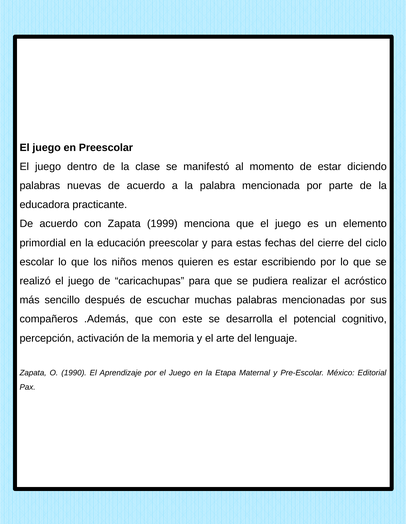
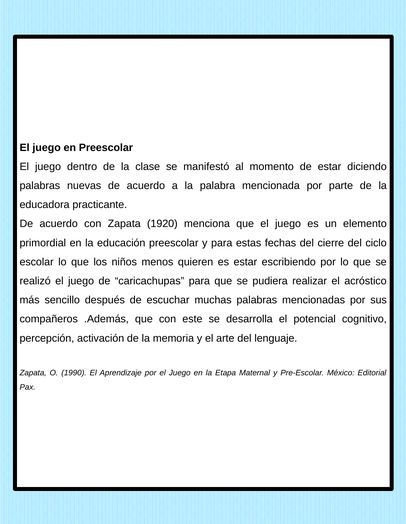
1999: 1999 -> 1920 (162, 224)
